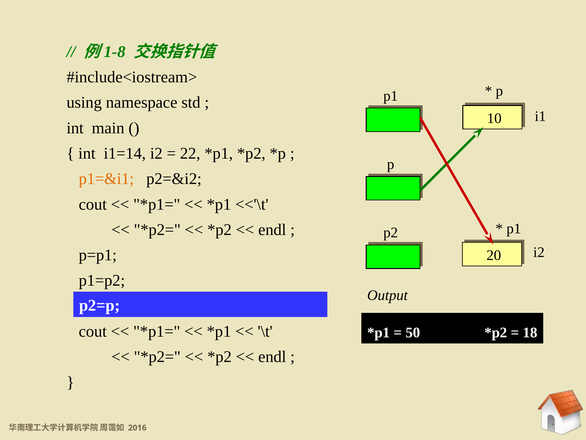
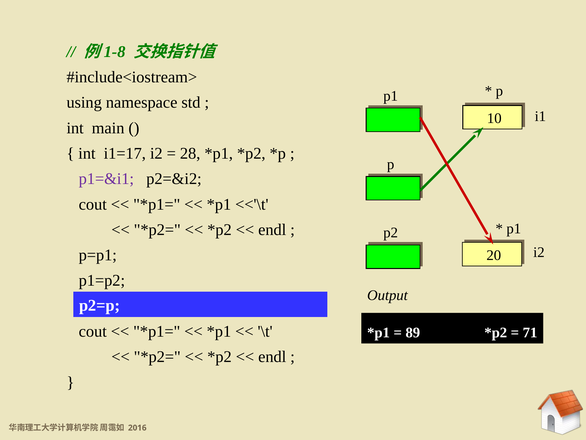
i1=14: i1=14 -> i1=17 (125, 153)
22: 22 -> 28 (190, 153)
p1=&i1 colour: orange -> purple (106, 179)
50: 50 -> 89 (413, 332)
18: 18 -> 71 (530, 332)
